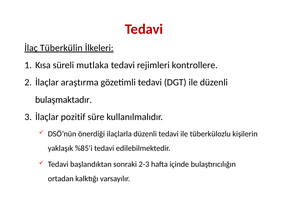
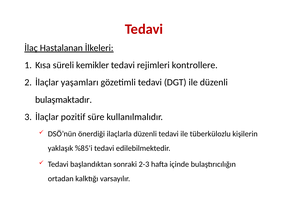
Tüberkülin: Tüberkülin -> Hastalanan (61, 48)
mutlaka: mutlaka -> kemikler (93, 65)
araştırma: araştırma -> yaşamları (80, 82)
